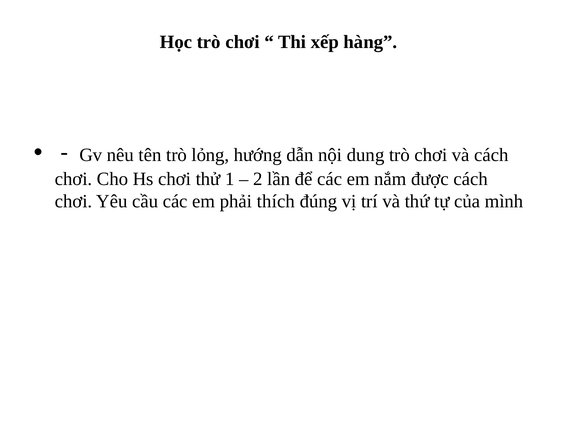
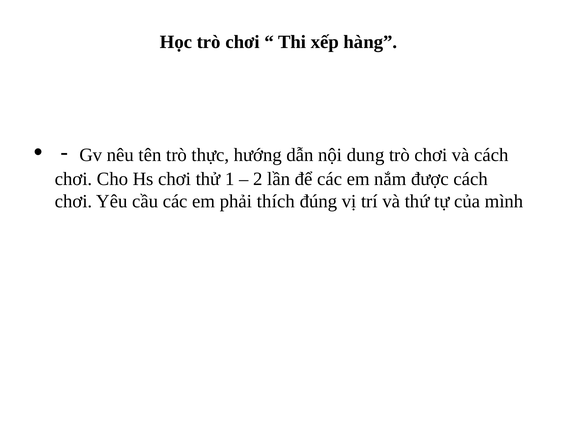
lỏng: lỏng -> thực (210, 155)
